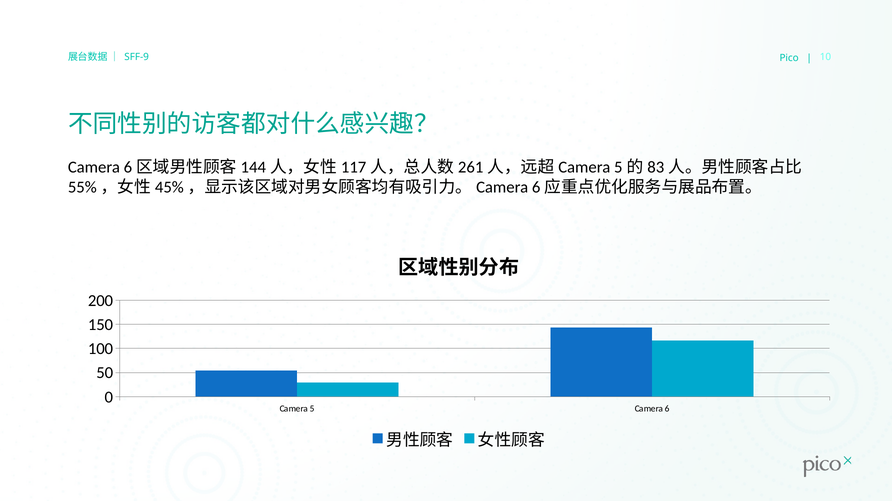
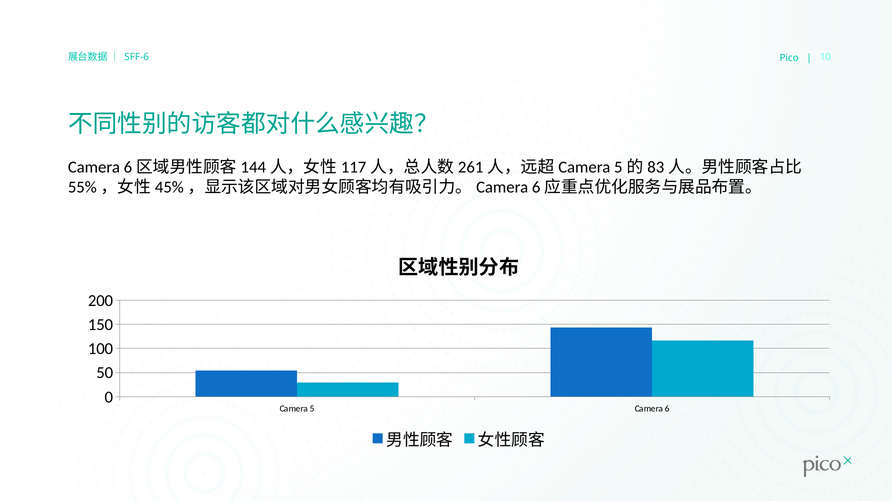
SFF-9: SFF-9 -> SFF-6 (137, 57)
